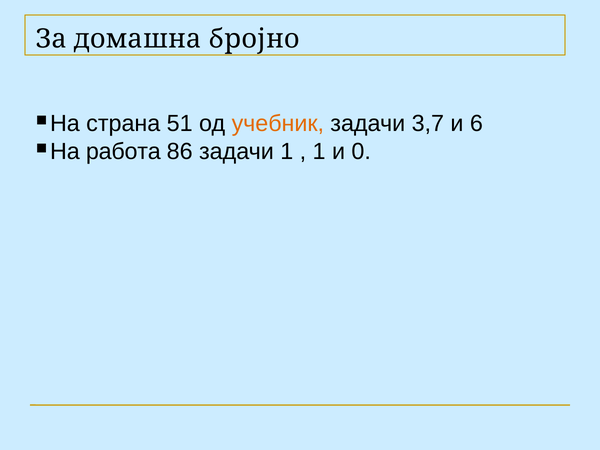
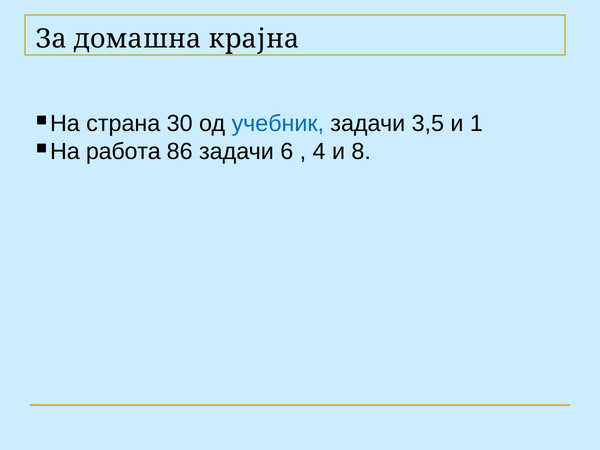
бројно: бројно -> крајна (254, 39)
51: 51 -> 30 (180, 124)
учебник colour: orange -> blue (278, 124)
3,7: 3,7 -> 3,5 (428, 124)
6: 6 -> 1 (476, 124)
задачи 1: 1 -> 6 (287, 152)
1: 1 -> 4 (319, 152)
0: 0 -> 8 (361, 152)
